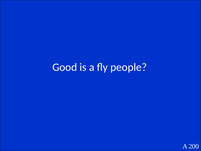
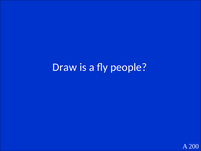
Good: Good -> Draw (65, 67)
